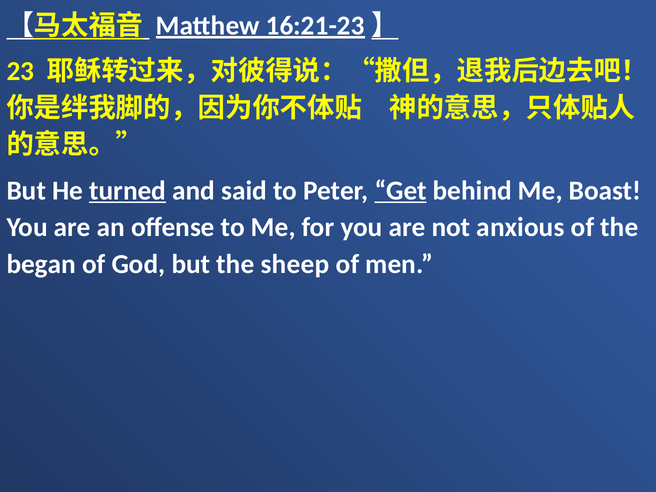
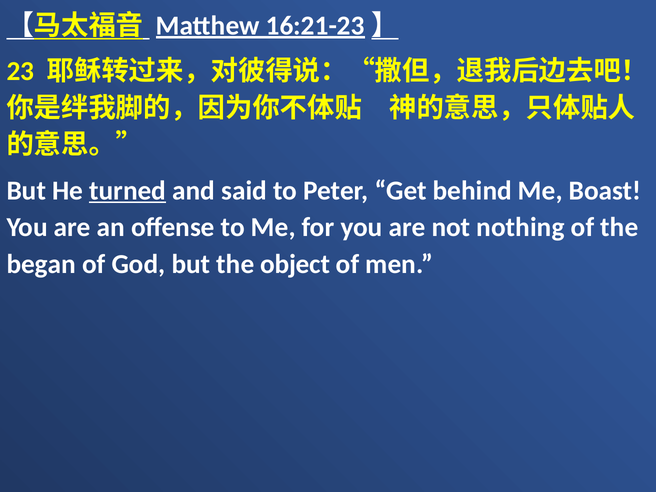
Get underline: present -> none (401, 191)
anxious: anxious -> nothing (521, 227)
sheep: sheep -> object (295, 264)
